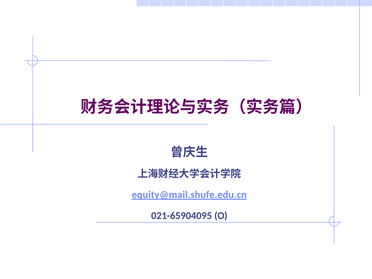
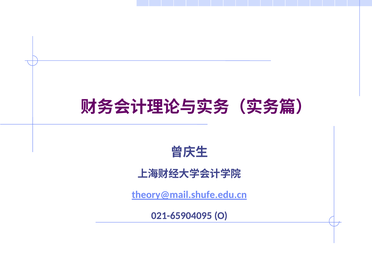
equity@mail.shufe.edu.cn: equity@mail.shufe.edu.cn -> theory@mail.shufe.edu.cn (189, 195)
